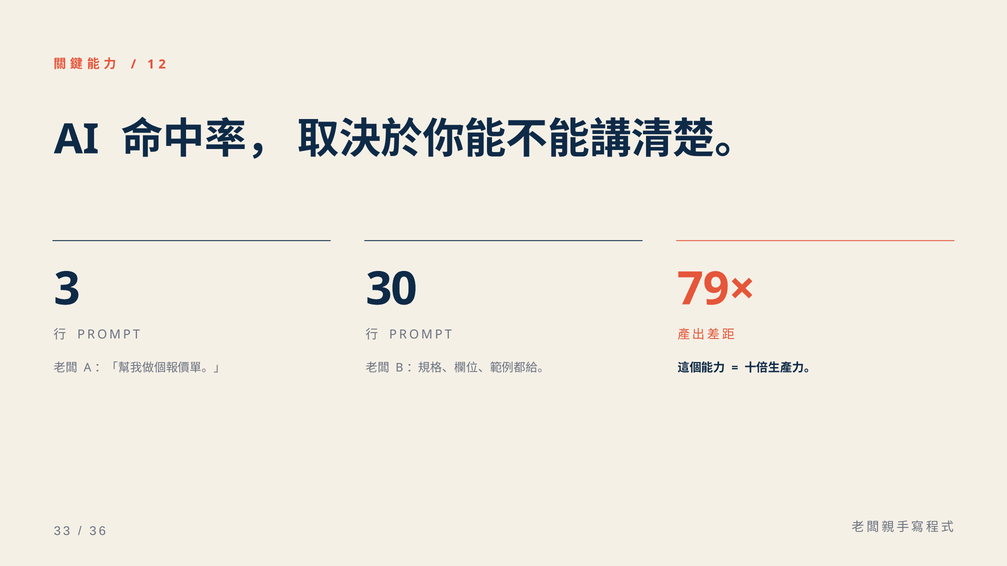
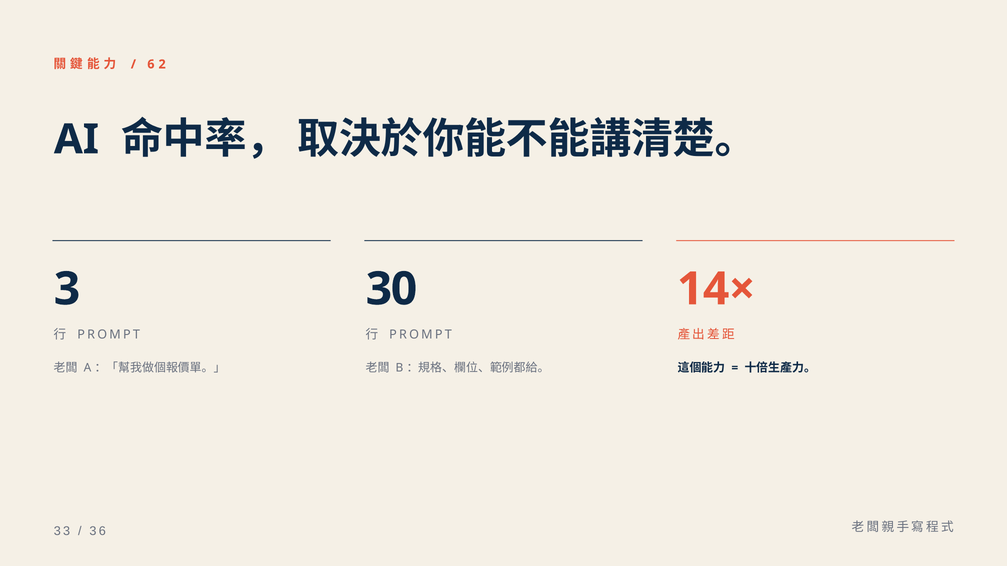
1: 1 -> 6 (151, 64)
79×: 79× -> 14× (716, 289)
